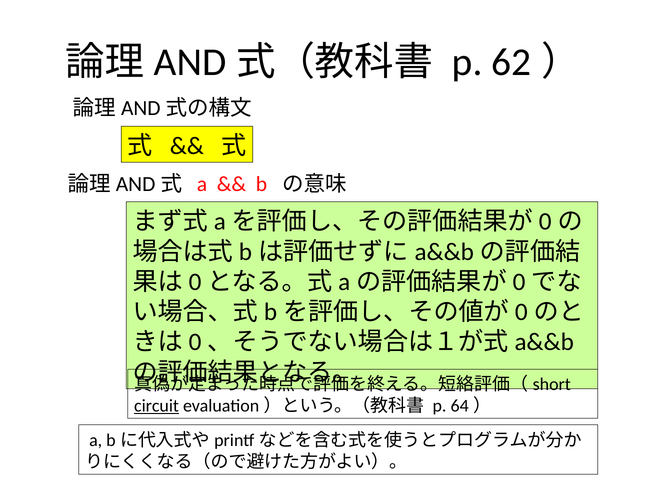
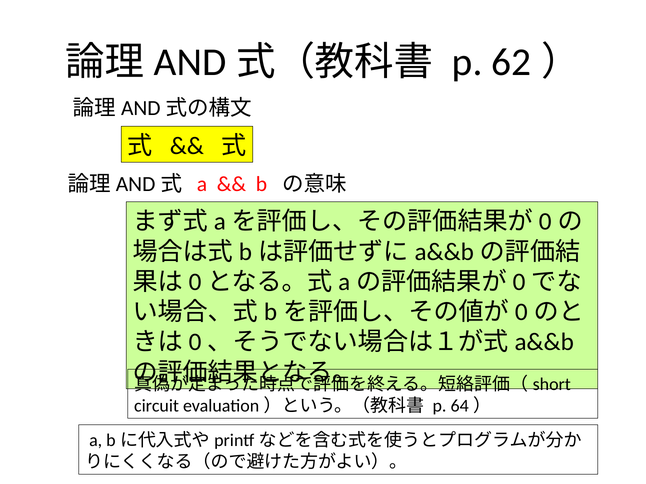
circuit underline: present -> none (157, 406)
